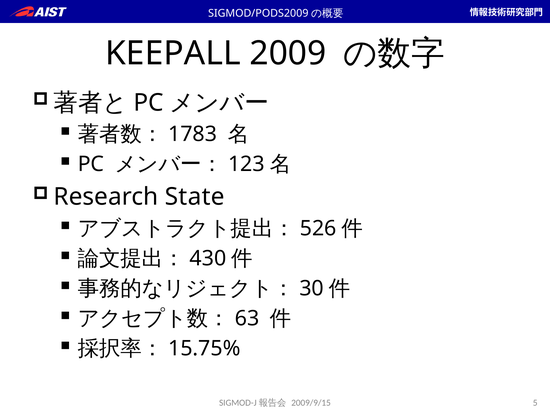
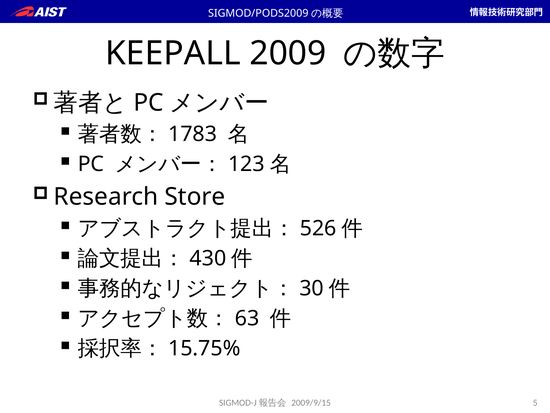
State: State -> Store (195, 197)
